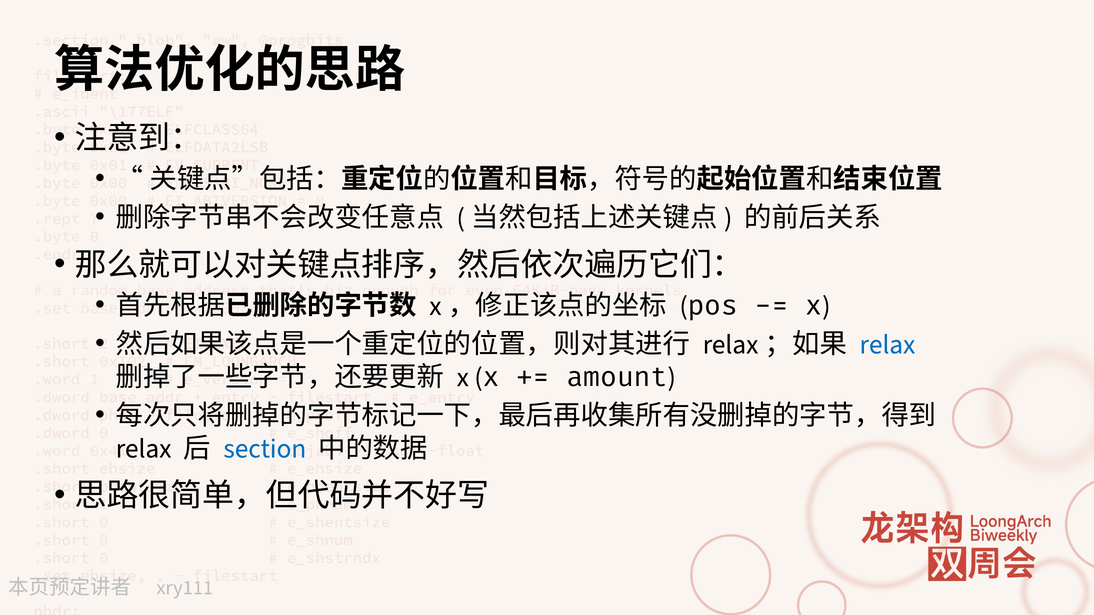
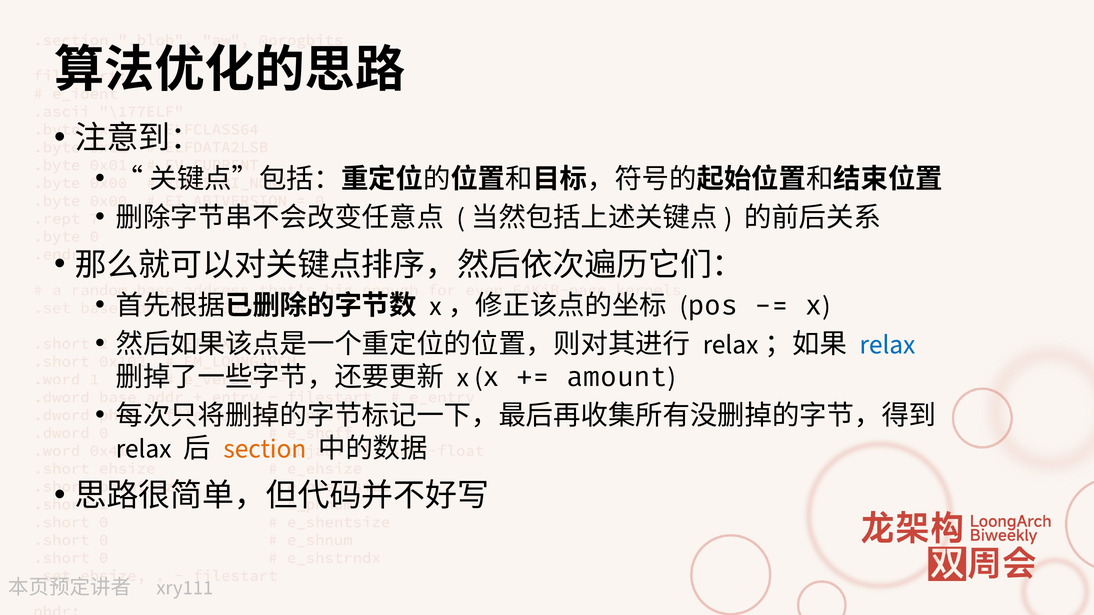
section colour: blue -> orange (265, 449)
